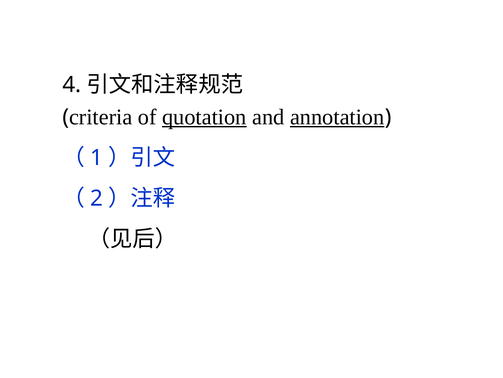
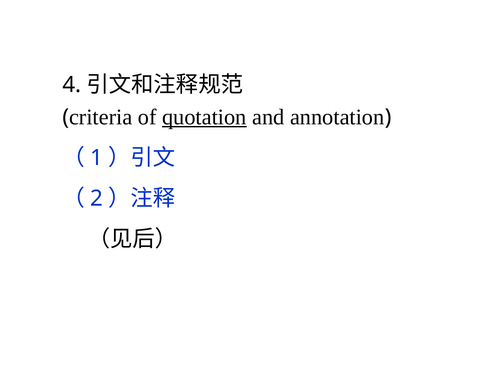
annotation underline: present -> none (337, 117)
